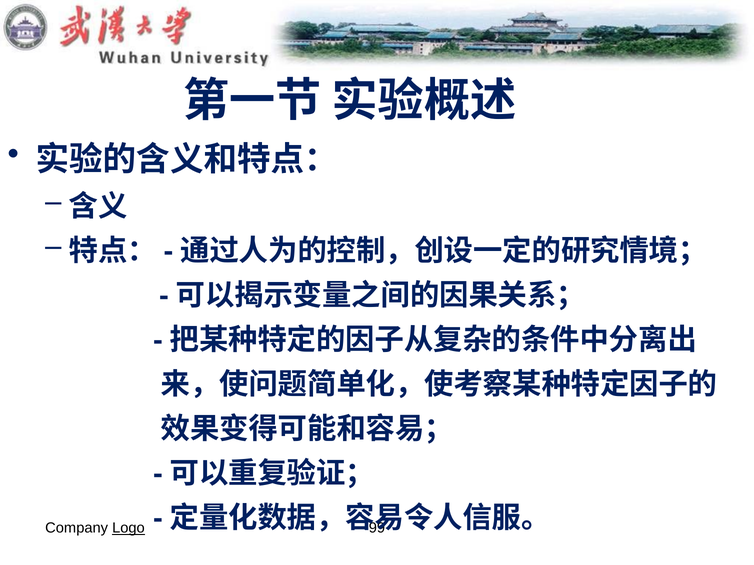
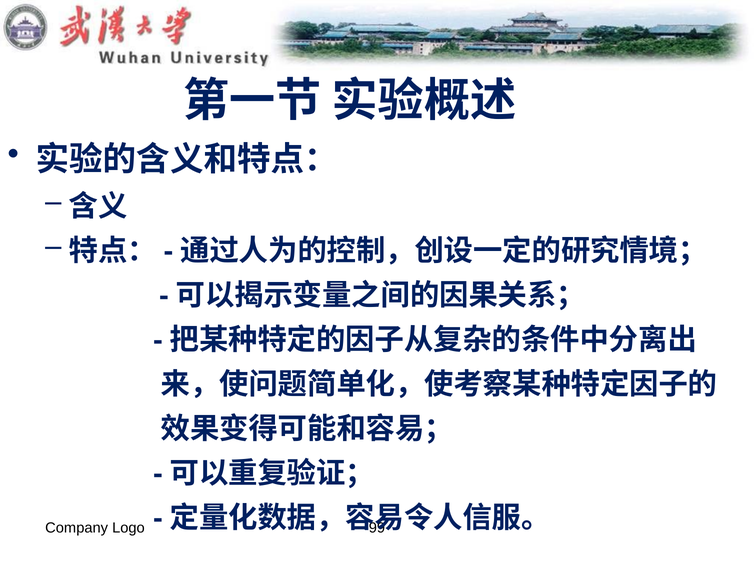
Logo underline: present -> none (128, 529)
